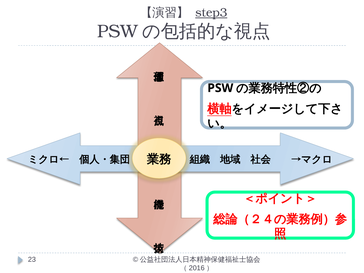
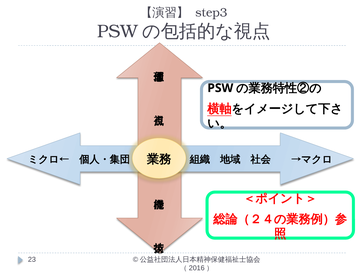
step3 underline: present -> none (211, 13)
